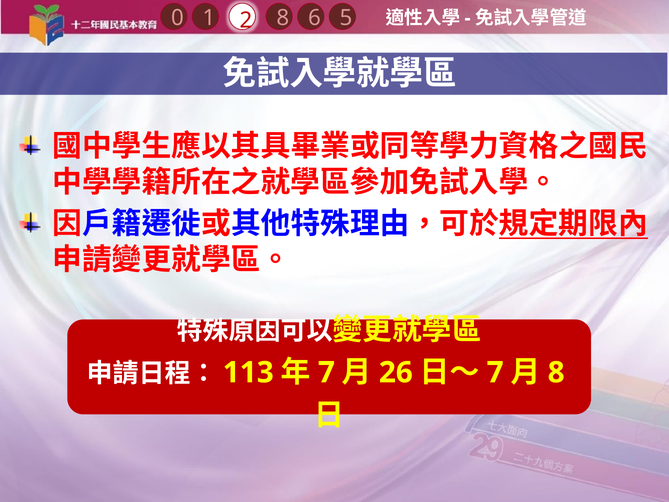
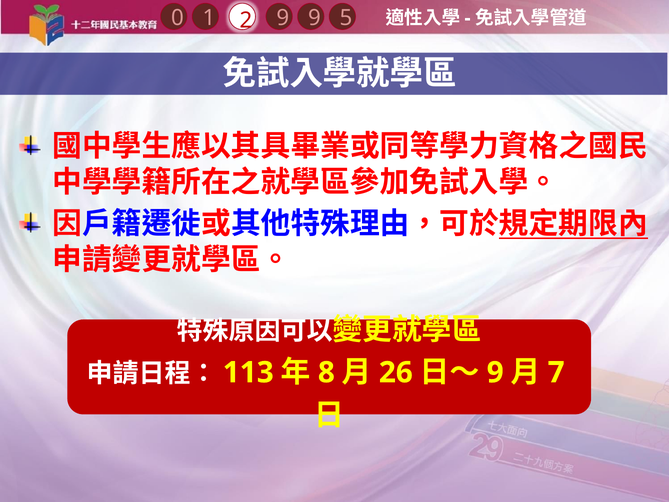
1 6: 6 -> 9 (314, 18)
2 8: 8 -> 9 (283, 18)
7: 7 -> 8 (326, 372)
7: 7 -> 9 (495, 372)
8: 8 -> 7 (556, 372)
